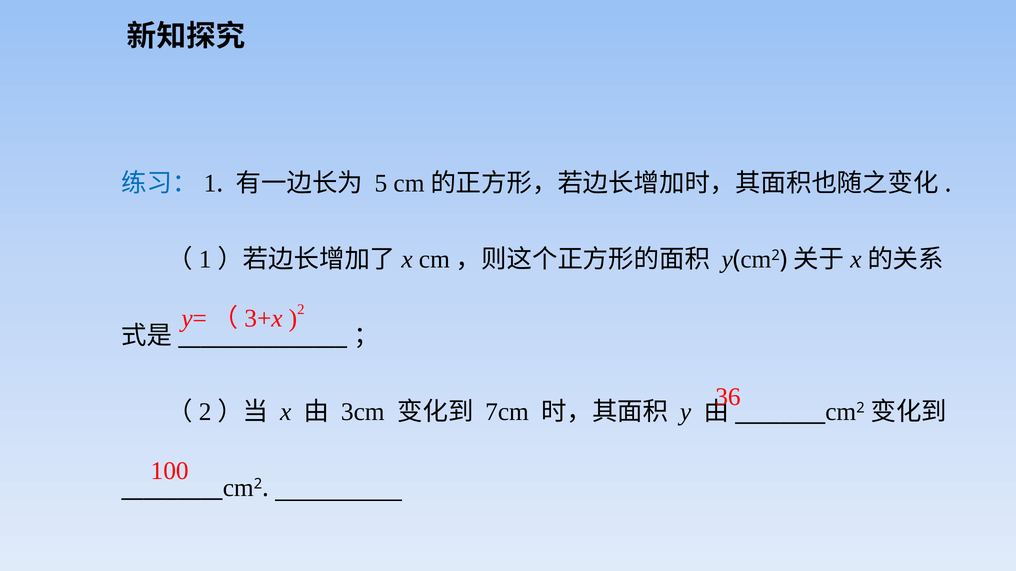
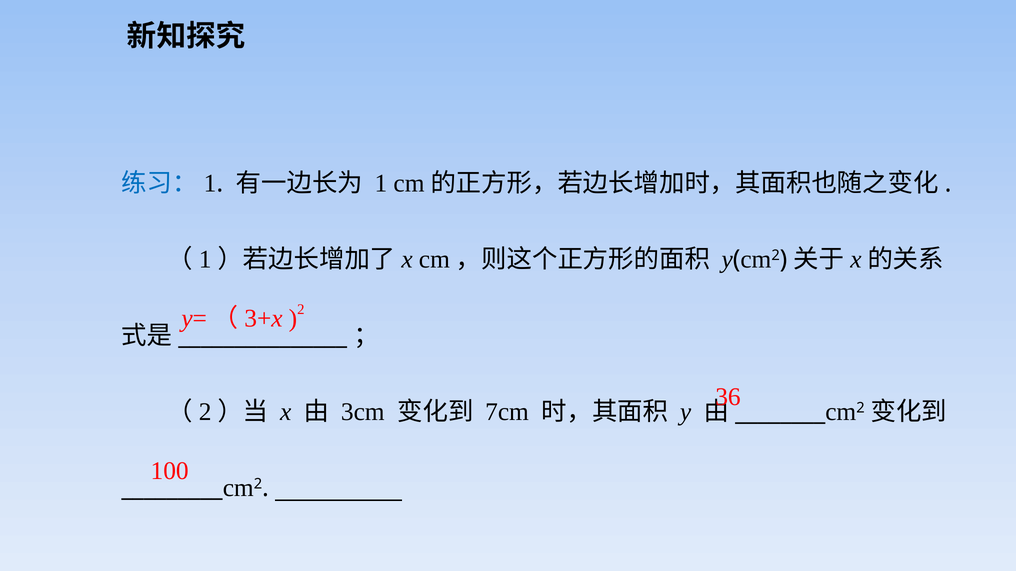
5: 5 -> 1 (381, 184)
